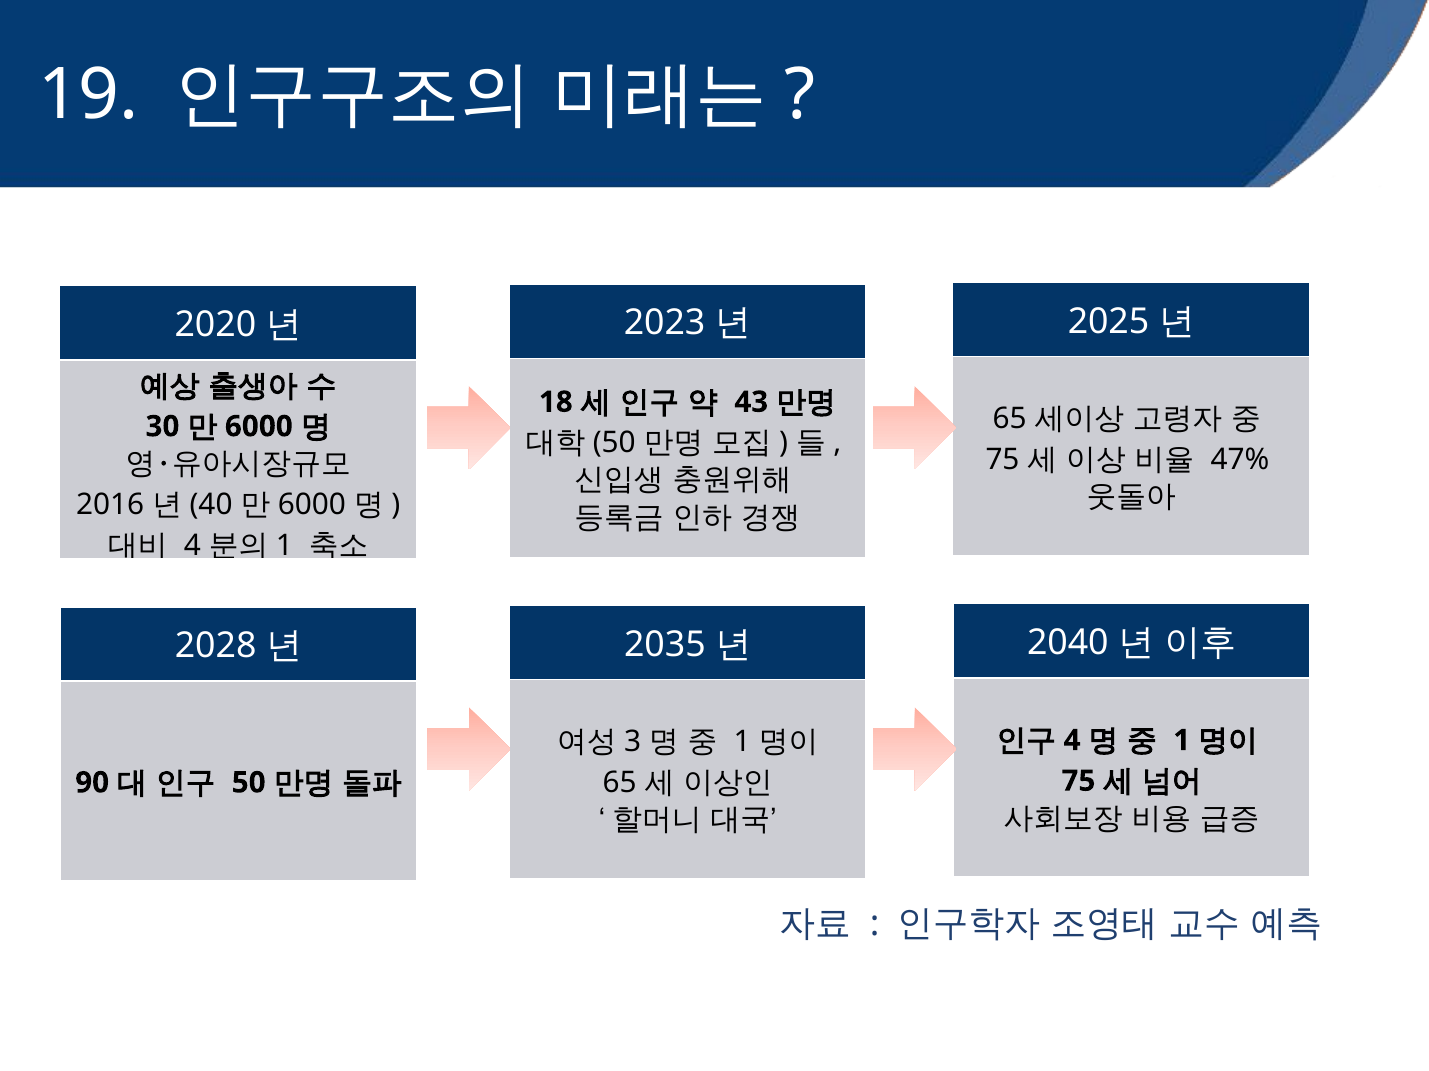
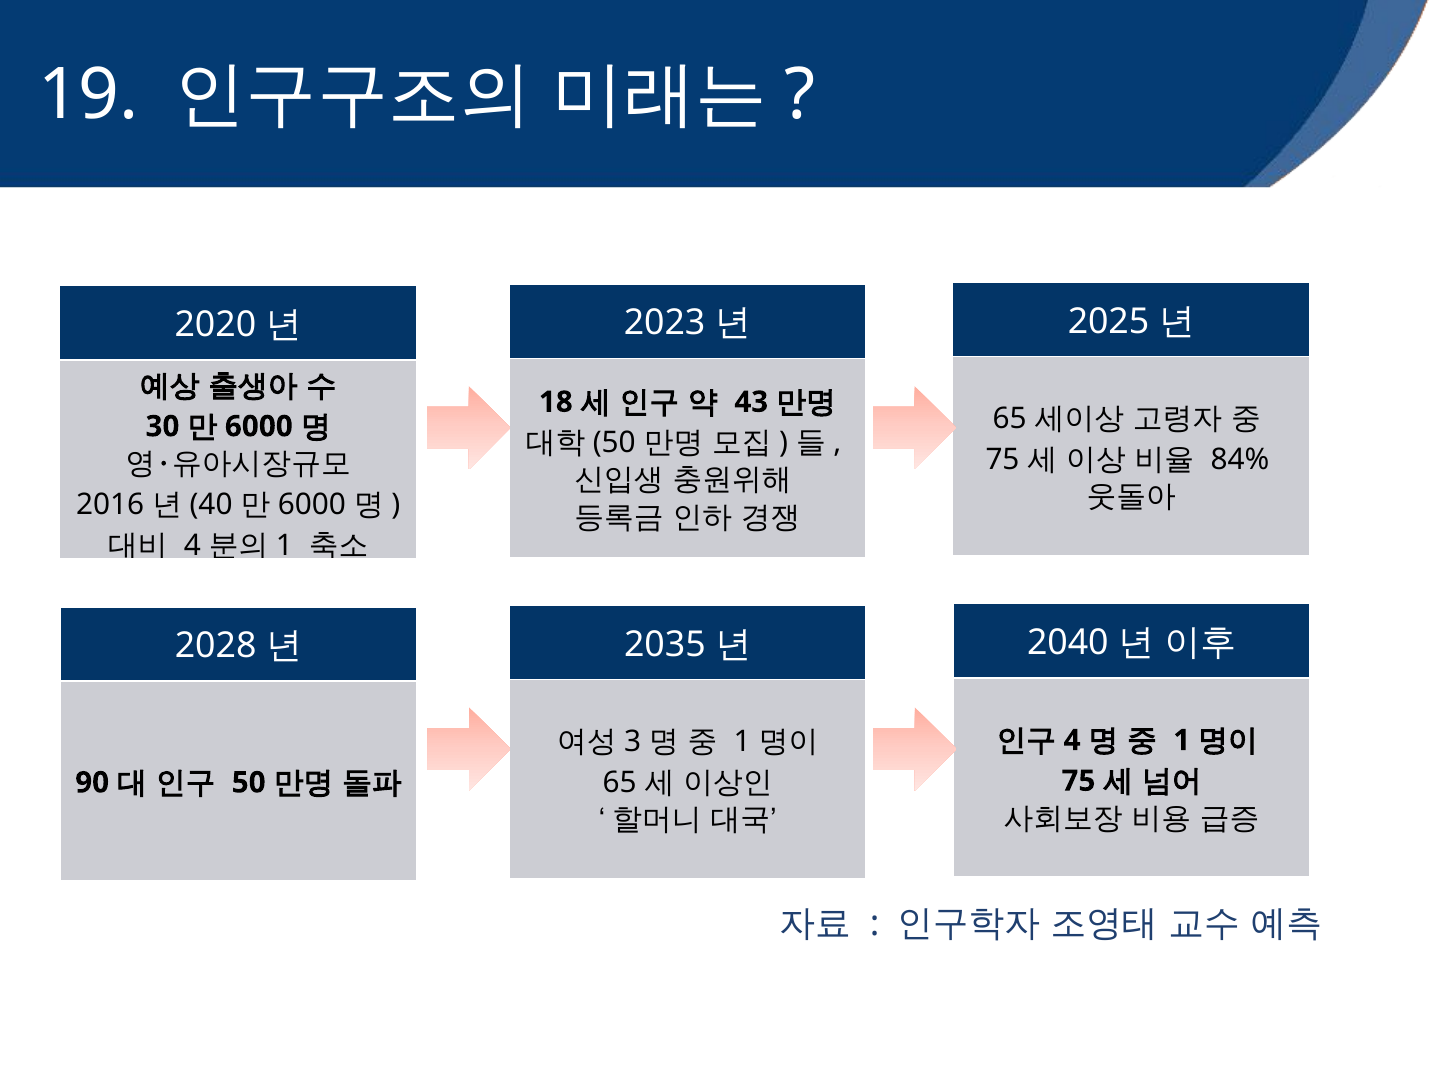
47%: 47% -> 84% (1240, 460)
